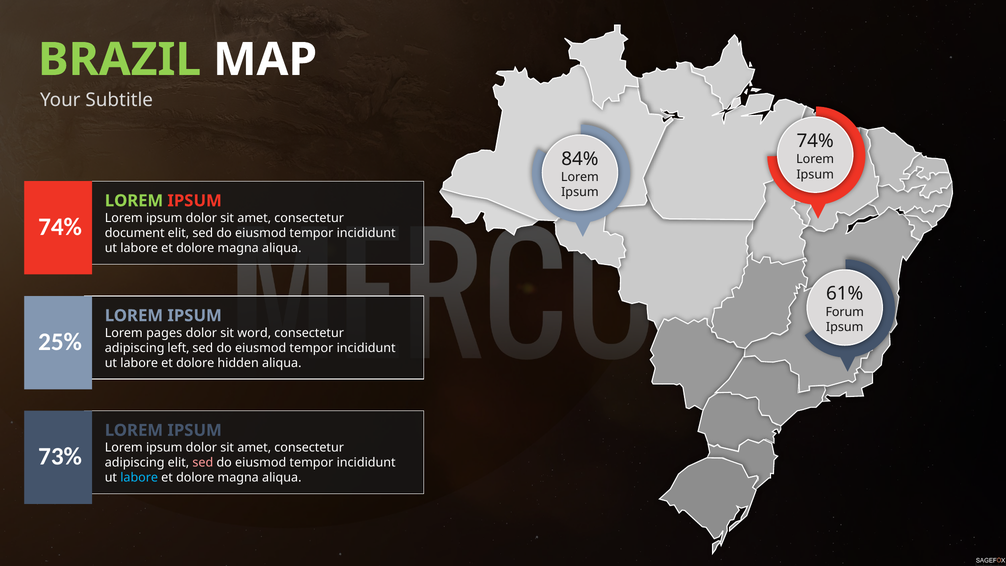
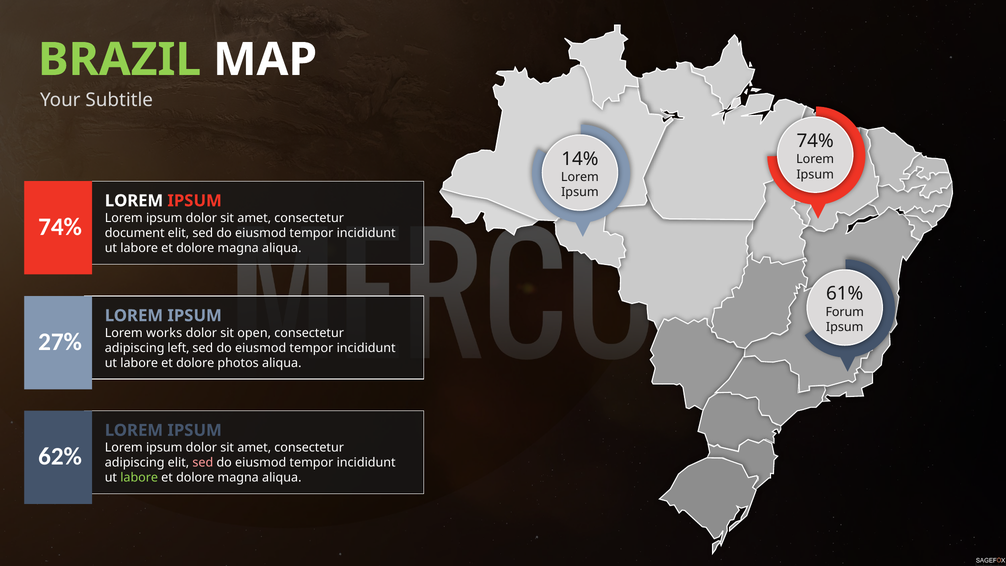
84%: 84% -> 14% (580, 159)
LOREM colour: light green -> white (134, 201)
pages: pages -> works (164, 333)
word: word -> open (254, 333)
25%: 25% -> 27% (60, 342)
hidden: hidden -> photos (238, 363)
73%: 73% -> 62% (60, 456)
labore colour: light blue -> light green (139, 478)
